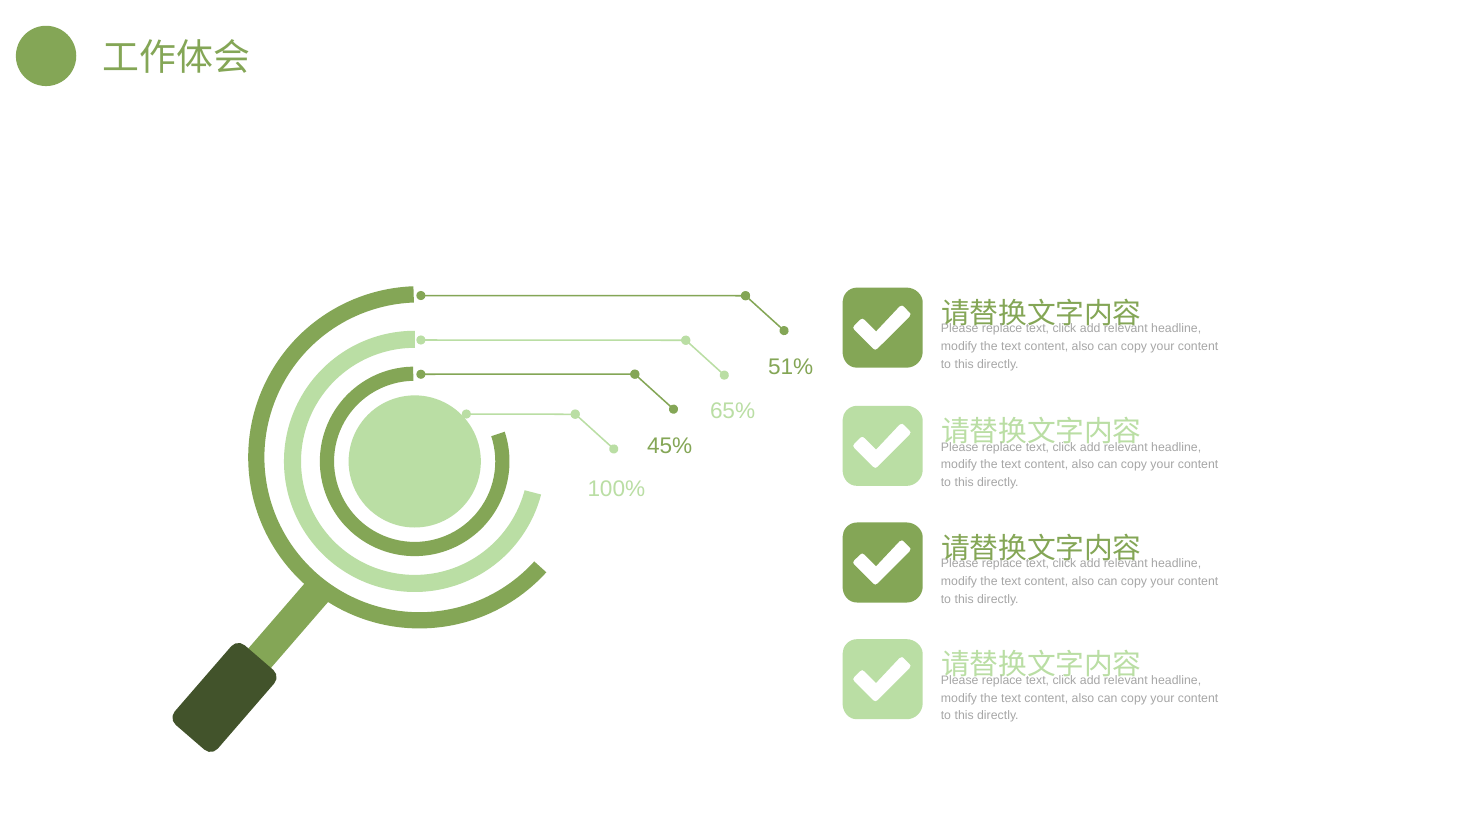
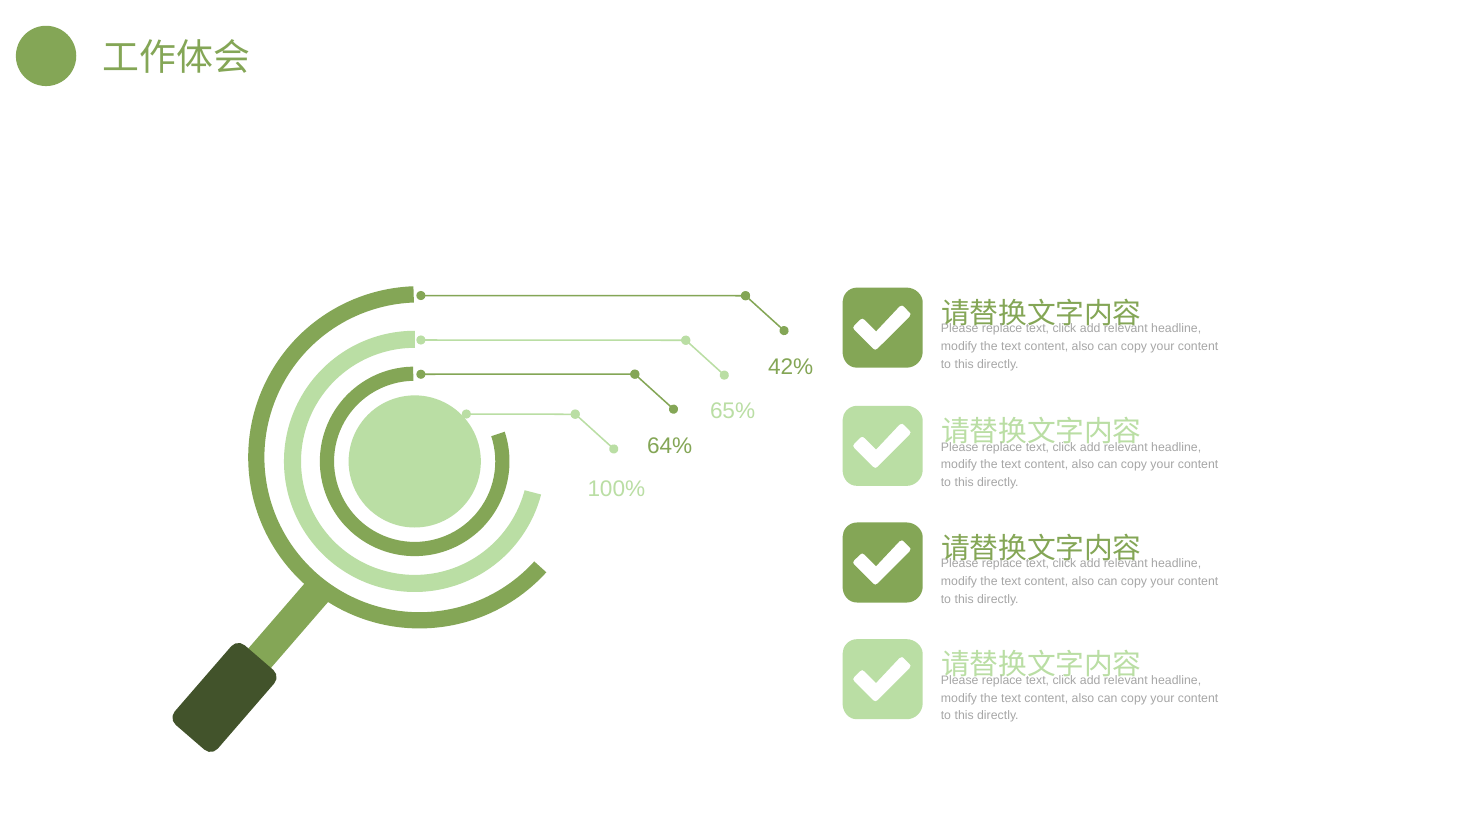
51%: 51% -> 42% (791, 367)
45%: 45% -> 64% (670, 446)
